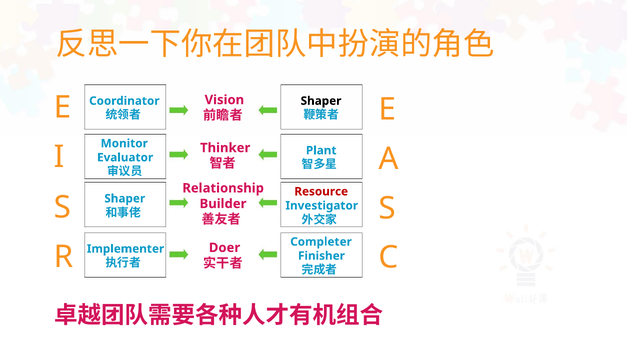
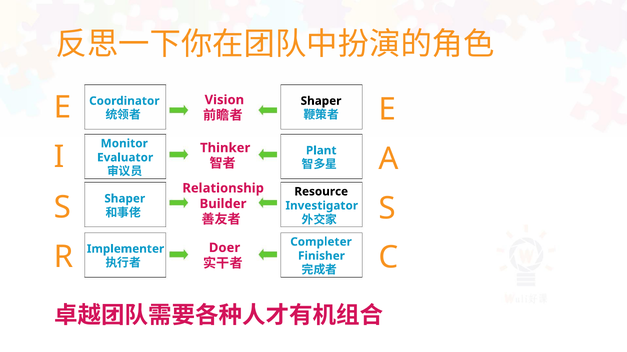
Resource colour: red -> black (321, 192)
